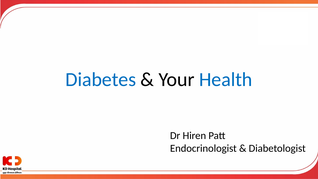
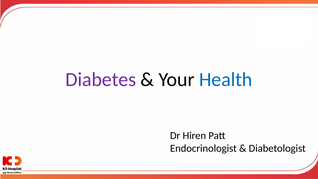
Diabetes colour: blue -> purple (101, 79)
